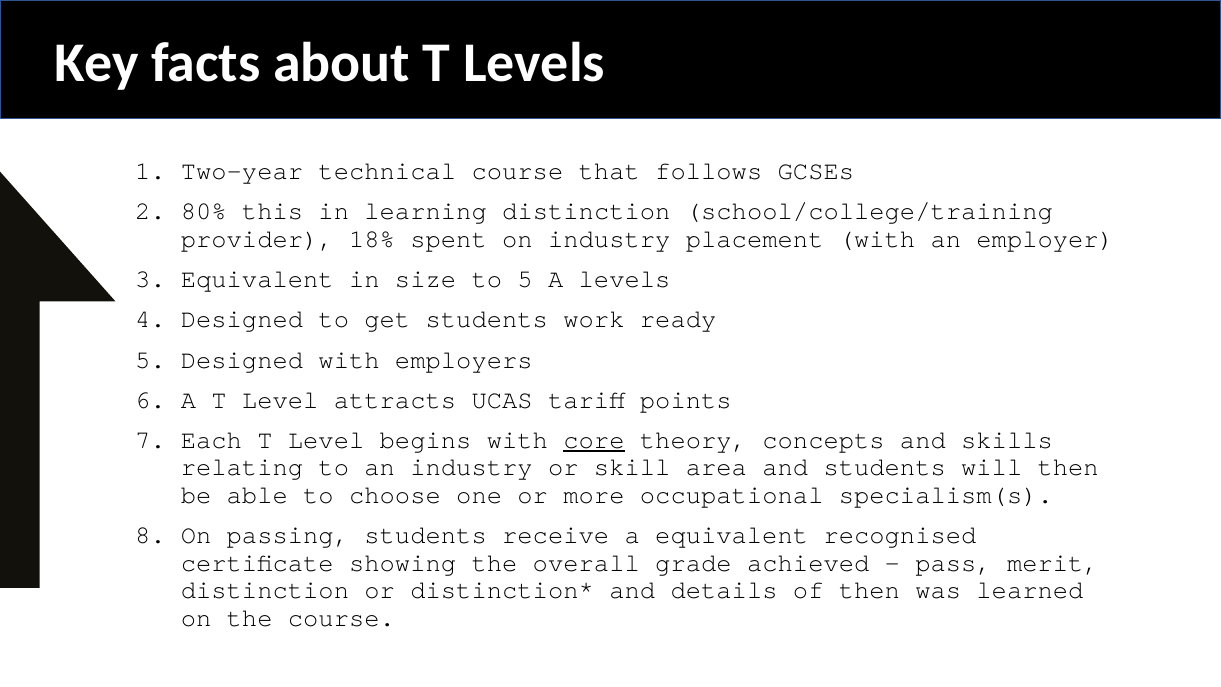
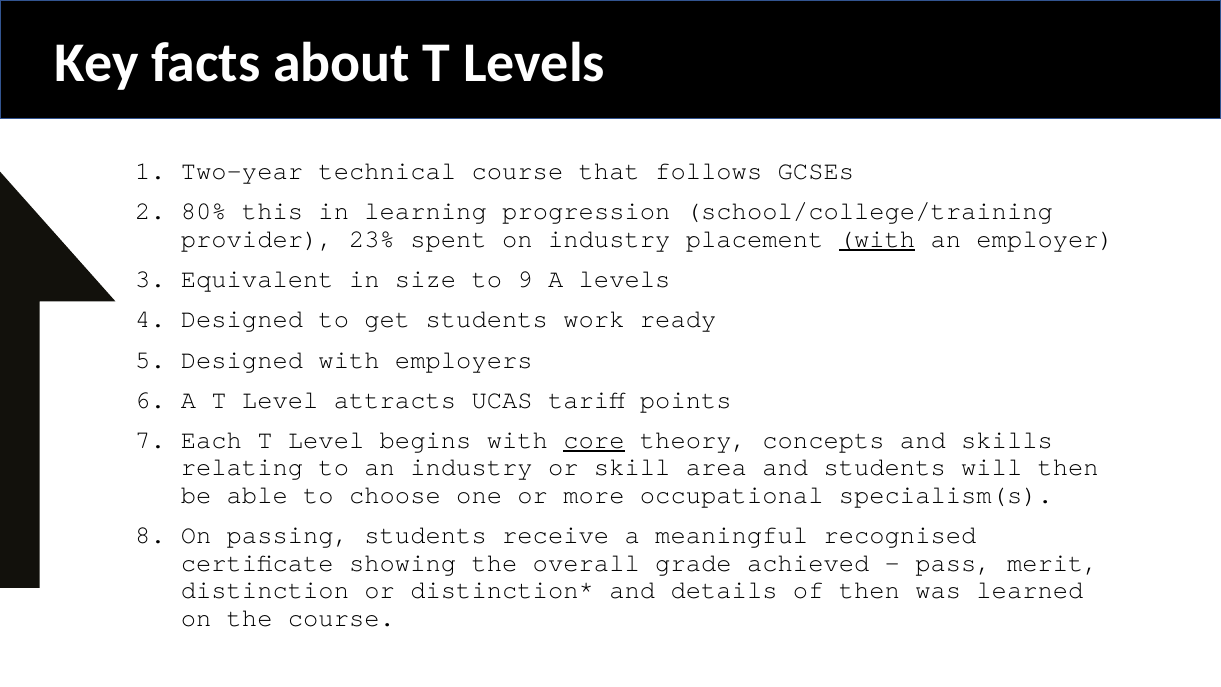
learning distinction: distinction -> progression (586, 211)
18%: 18% -> 23% (372, 239)
with underline: none -> present (877, 239)
to 5: 5 -> 9 (525, 279)
a equivalent: equivalent -> meaningful (732, 535)
